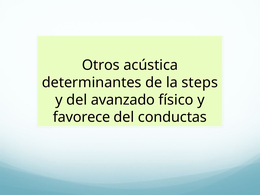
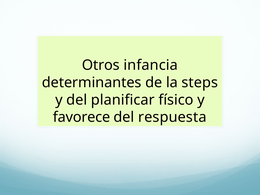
acústica: acústica -> infancia (151, 65)
avanzado: avanzado -> planificar (123, 100)
conductas: conductas -> respuesta (172, 117)
